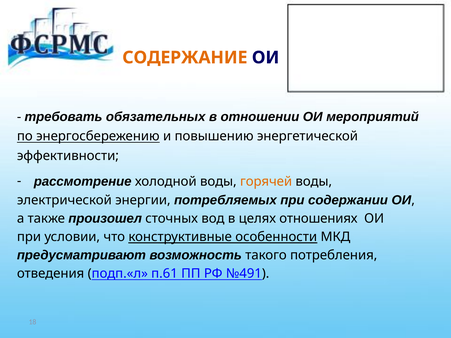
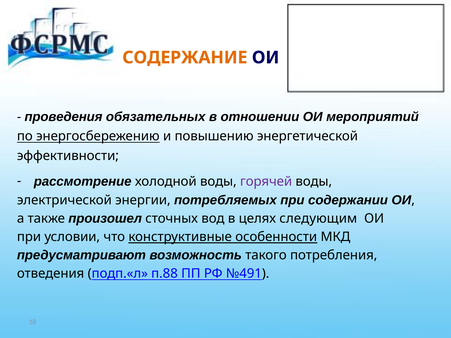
требовать: требовать -> проведения (63, 117)
горячей colour: orange -> purple (266, 182)
отношениях: отношениях -> следующим (318, 219)
п.61: п.61 -> п.88 (165, 274)
